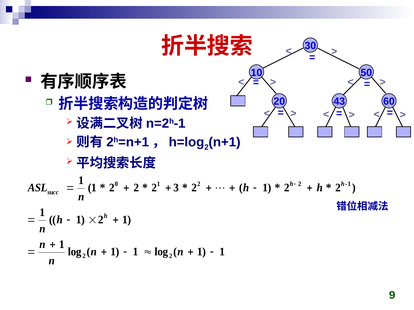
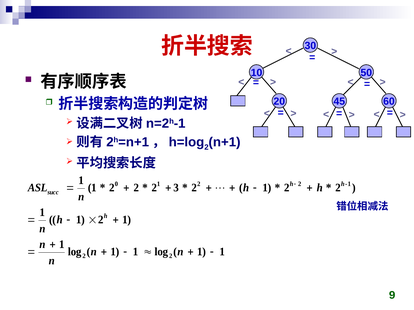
43: 43 -> 45 (339, 102)
